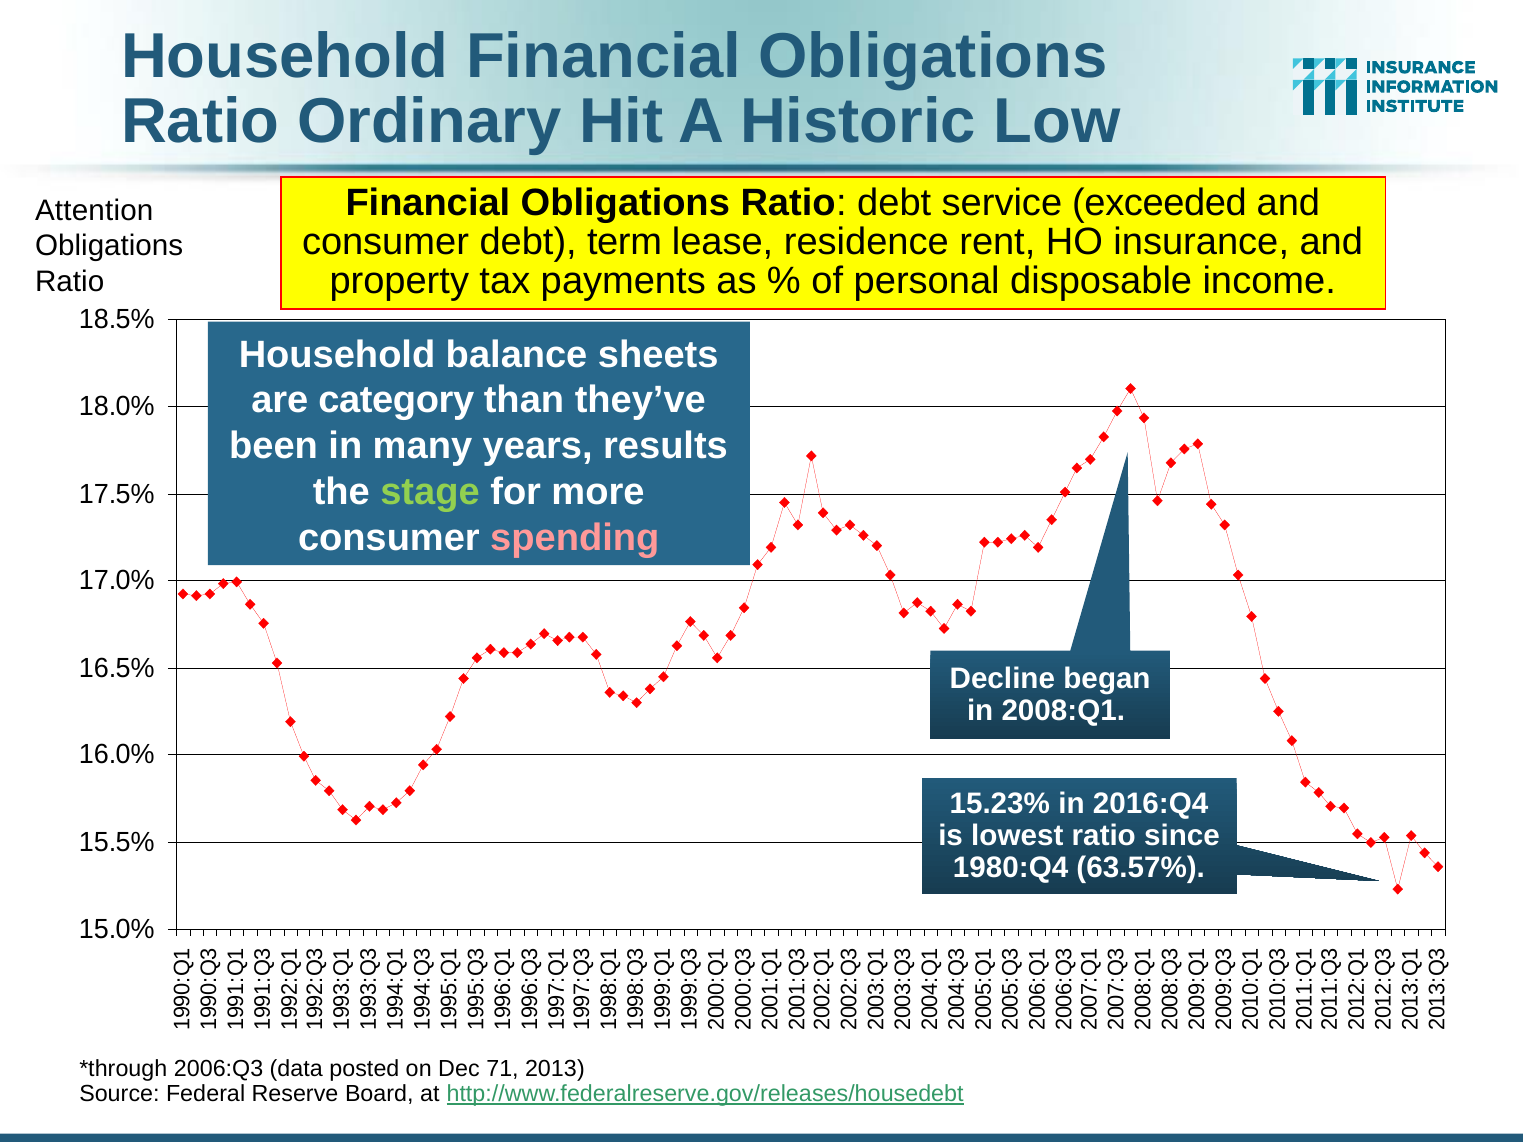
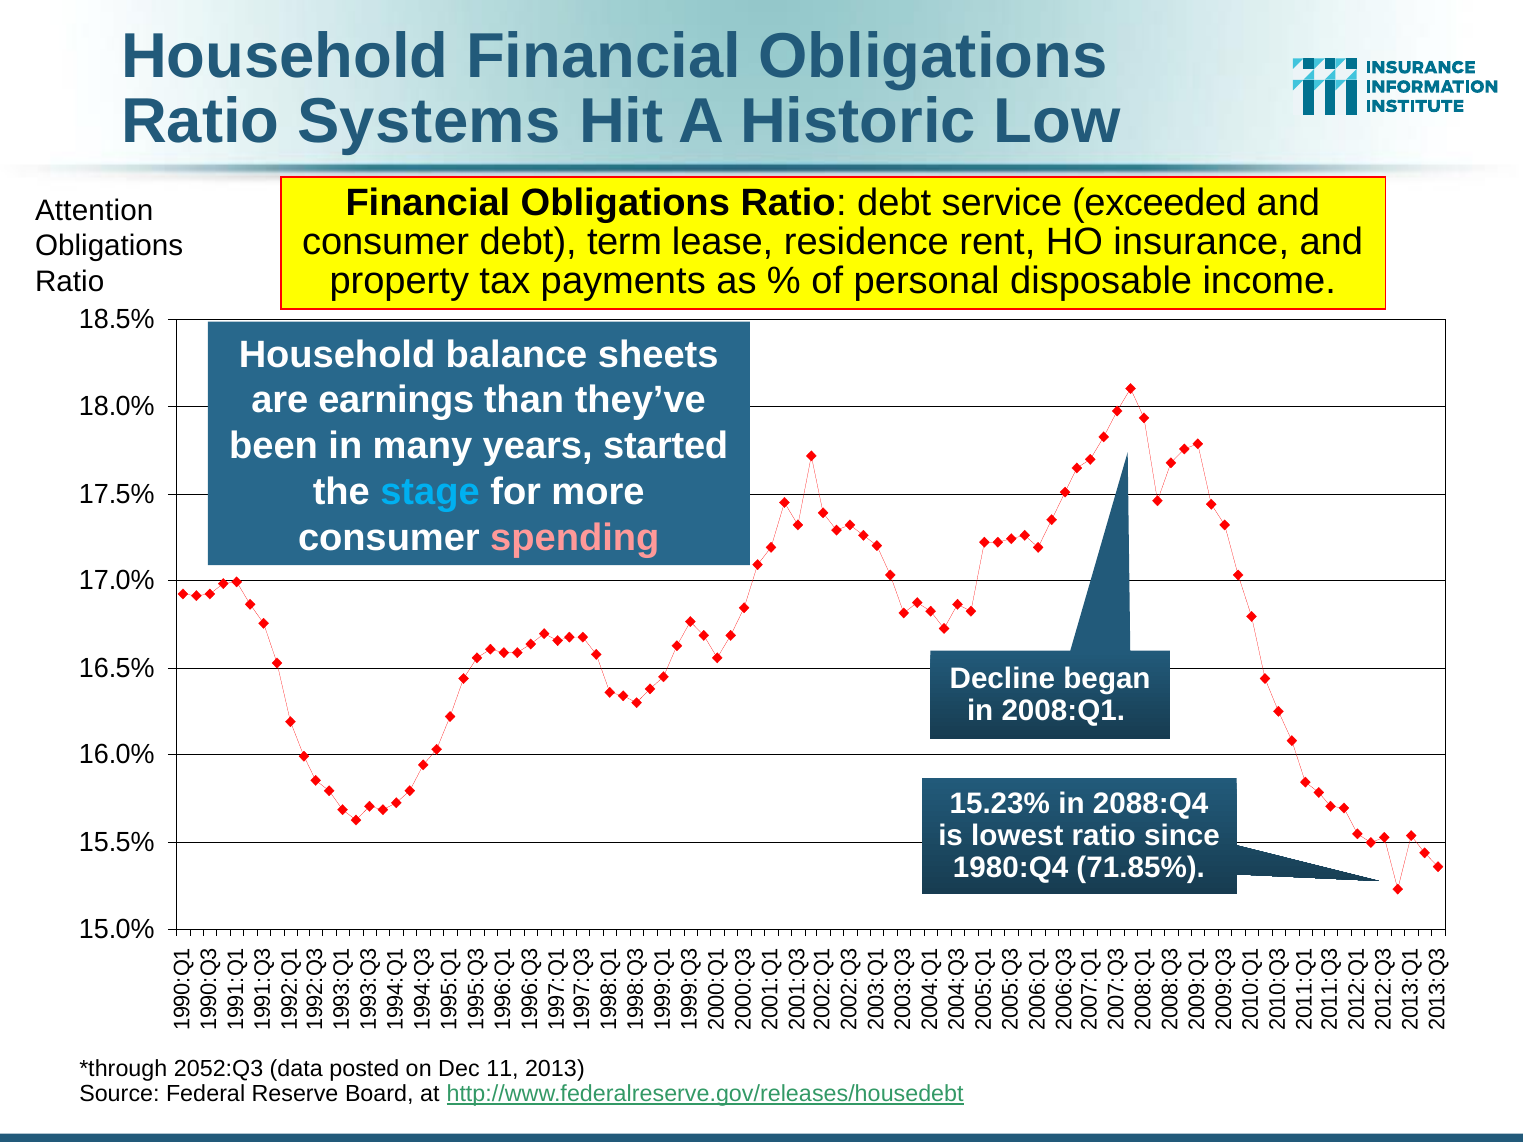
Ordinary: Ordinary -> Systems (429, 121)
category: category -> earnings (396, 401)
results: results -> started (666, 446)
stage colour: light green -> light blue (430, 492)
2016:Q4: 2016:Q4 -> 2088:Q4 (1151, 804)
63.57%: 63.57% -> 71.85% (1141, 868)
2006:Q3: 2006:Q3 -> 2052:Q3 (219, 1069)
71: 71 -> 11 (502, 1069)
